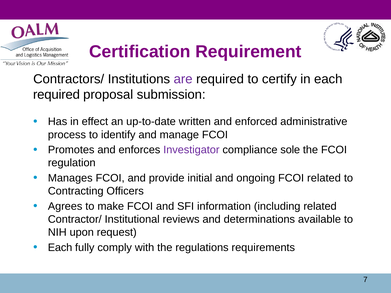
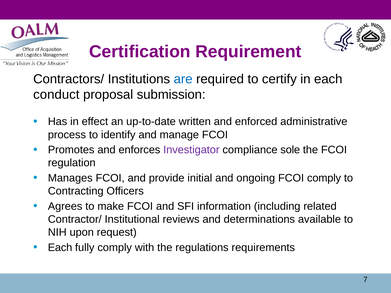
are colour: purple -> blue (183, 79)
required: required -> conduct (56, 95)
FCOI related: related -> comply (324, 178)
